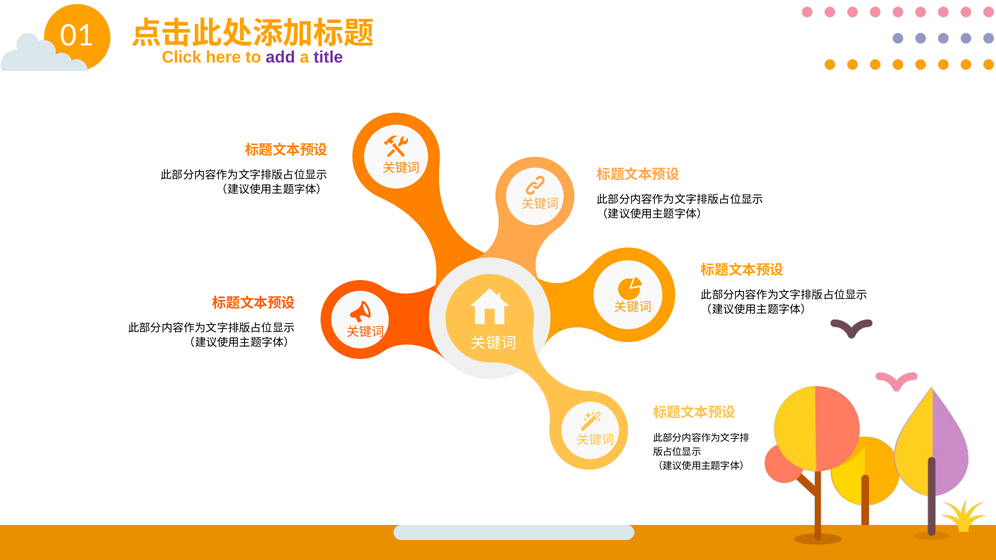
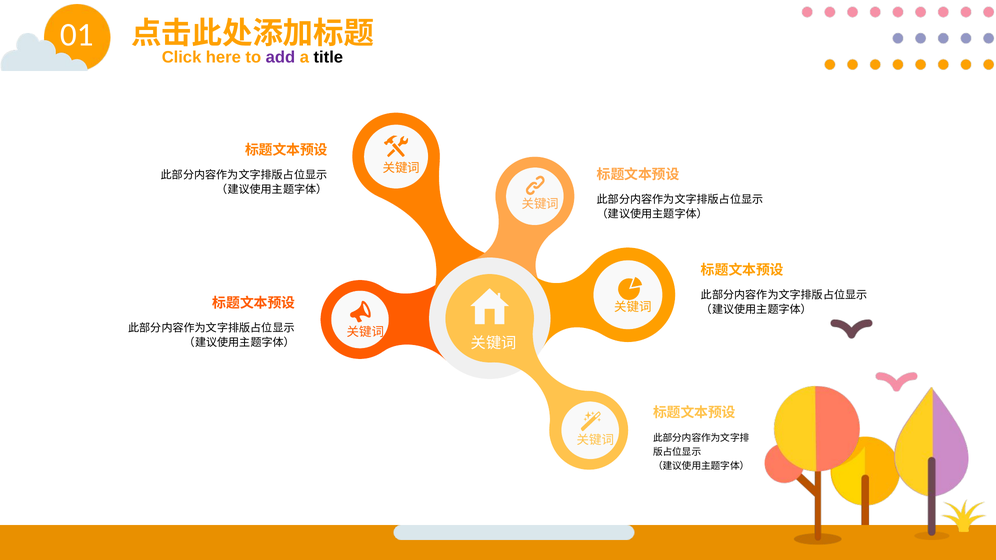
title colour: purple -> black (328, 57)
